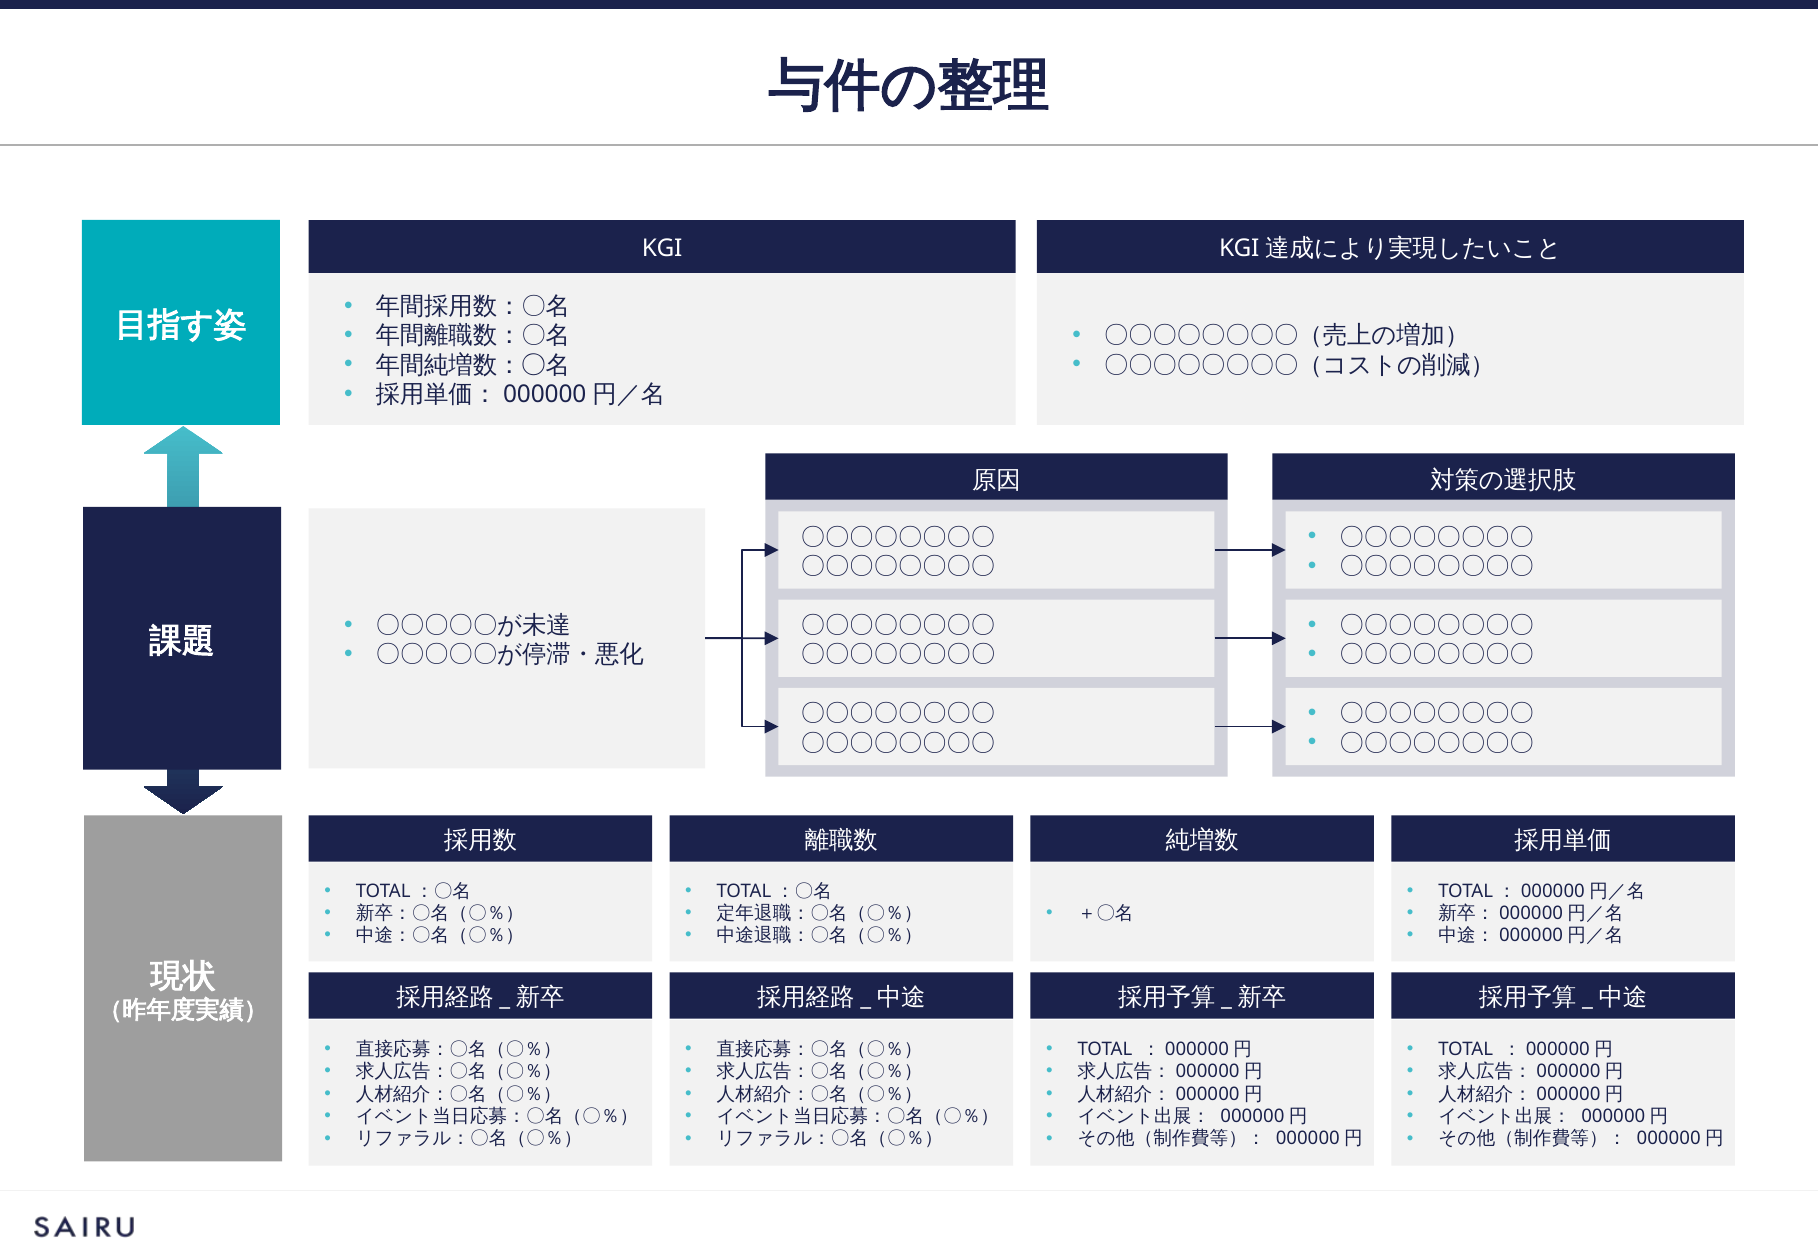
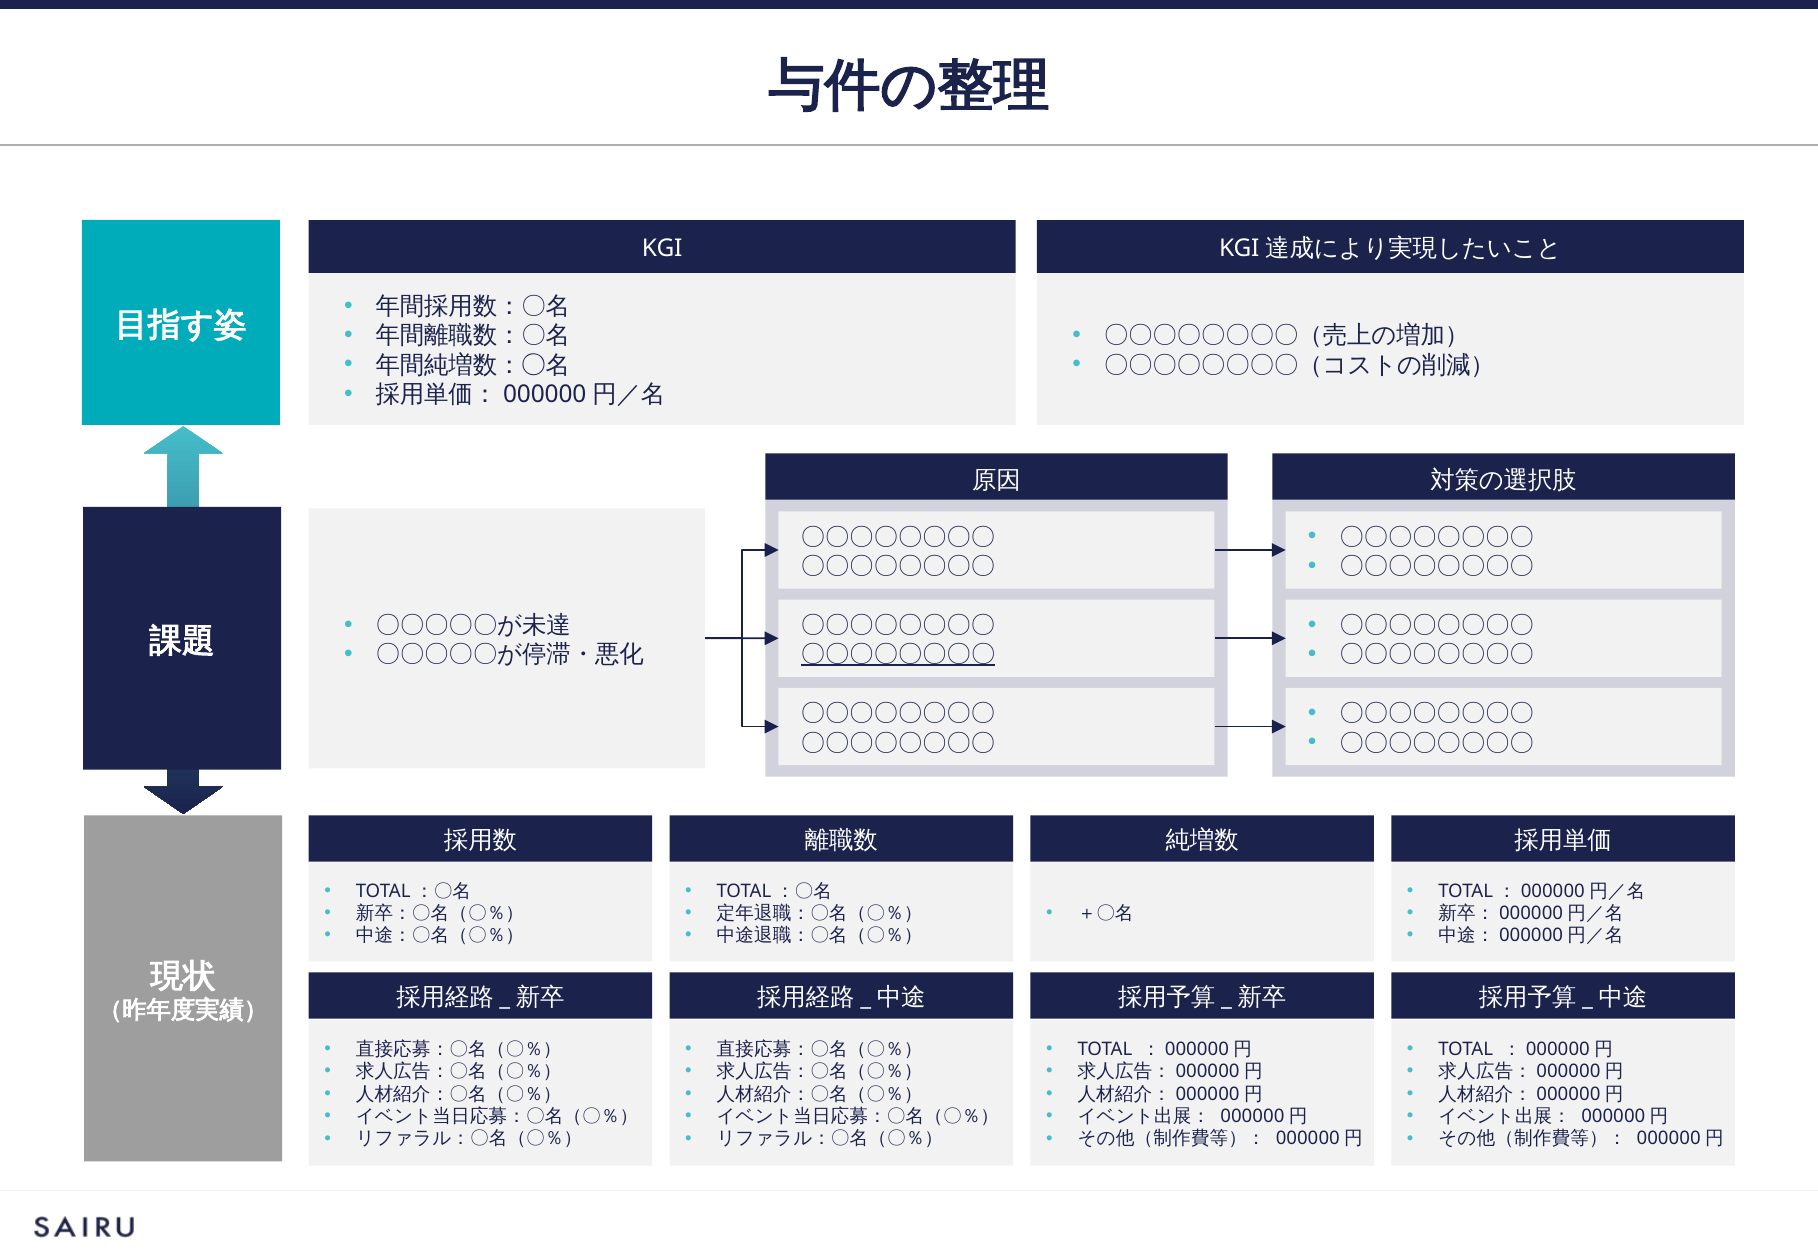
〇〇〇〇〇〇〇〇 underline: none -> present (898, 654)
